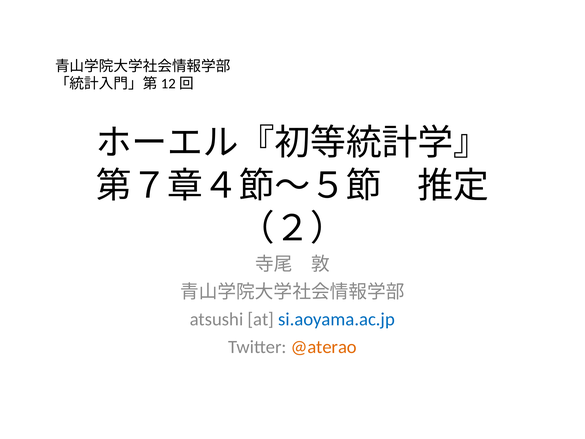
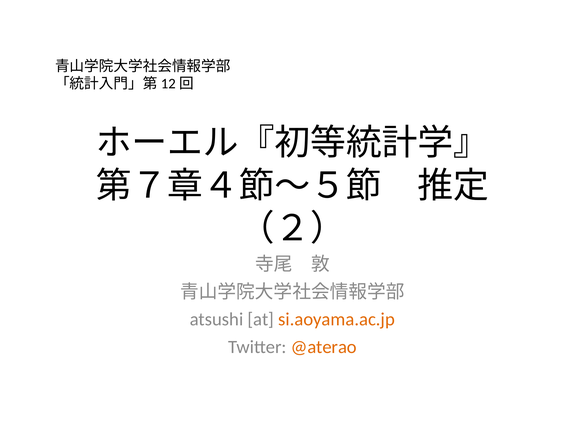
si.aoyama.ac.jp colour: blue -> orange (337, 319)
